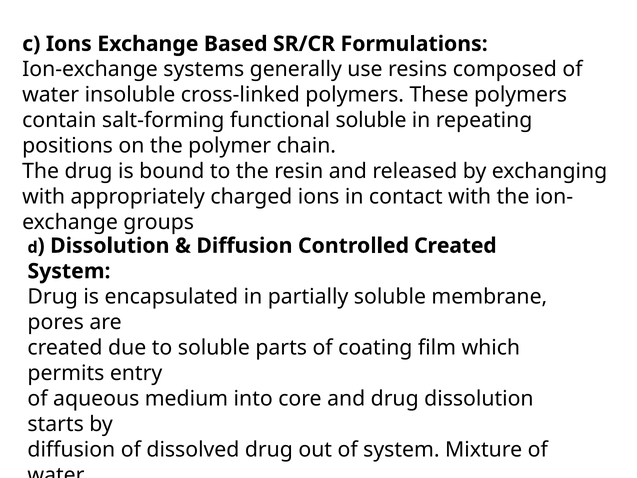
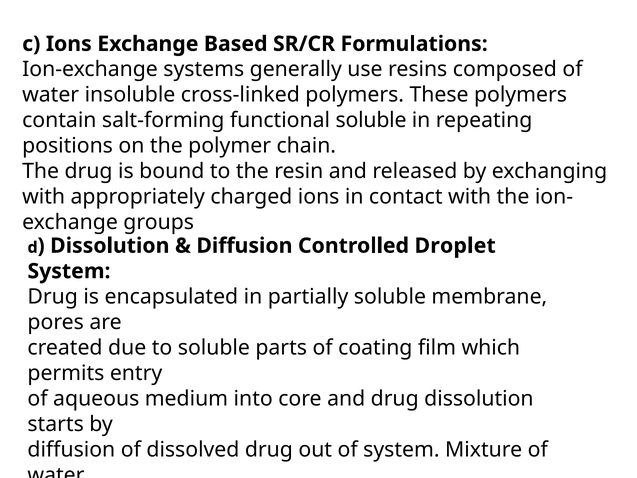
Controlled Created: Created -> Droplet (455, 246)
